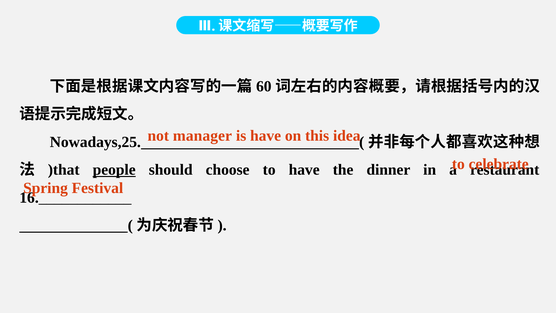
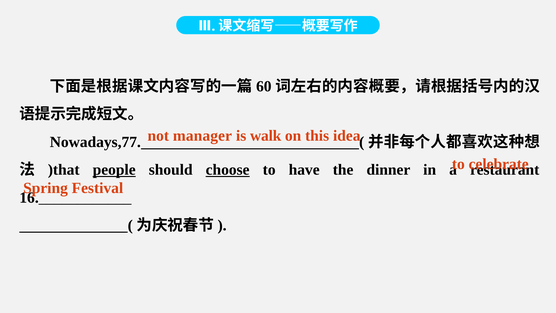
is have: have -> walk (266, 136)
Nowadays,25: Nowadays,25 -> Nowadays,77 (95, 142)
choose underline: none -> present (228, 170)
